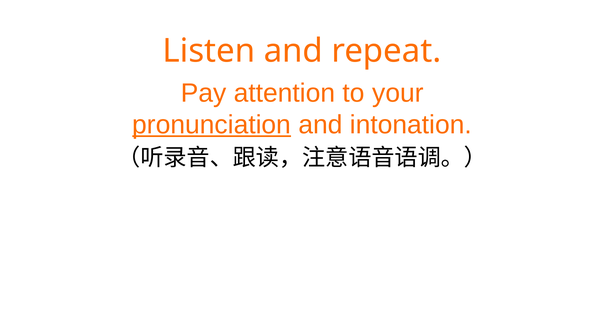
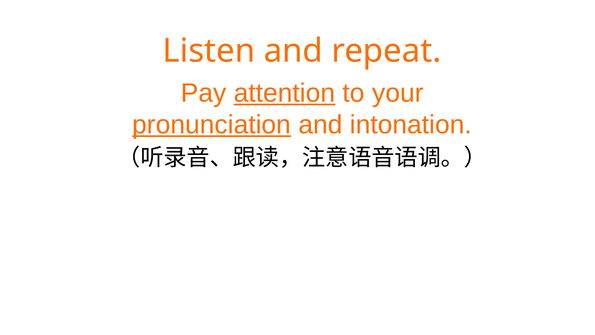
attention underline: none -> present (285, 93)
